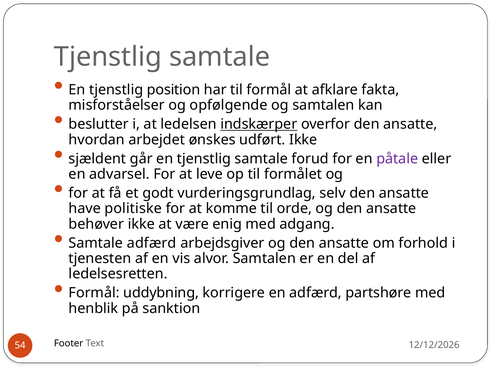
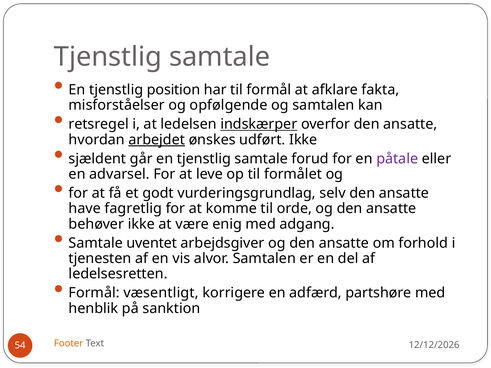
beslutter: beslutter -> retsregel (99, 124)
arbejdet underline: none -> present (157, 140)
politiske: politiske -> fagretlig (133, 209)
Samtale adfærd: adfærd -> uventet (152, 243)
uddybning: uddybning -> væsentligt (161, 293)
Footer colour: black -> orange (69, 344)
